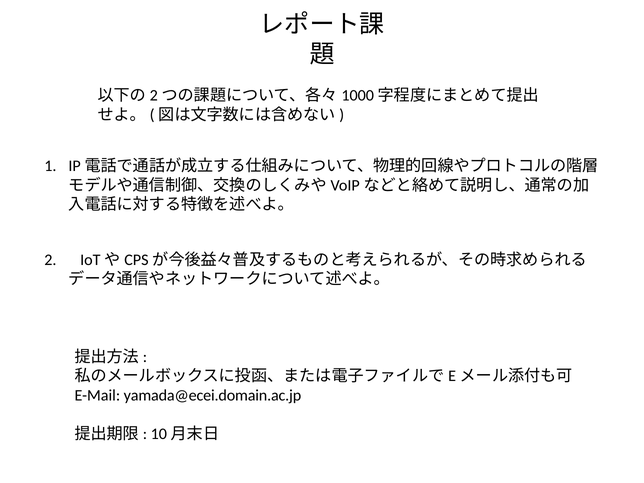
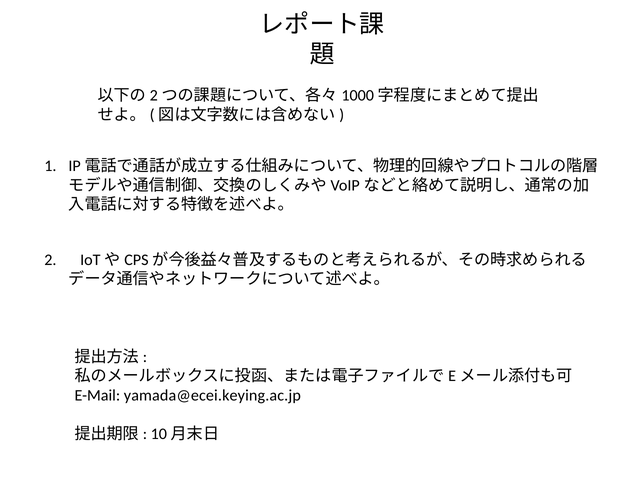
yamada@ecei.domain.ac.jp: yamada@ecei.domain.ac.jp -> yamada@ecei.keying.ac.jp (212, 395)
